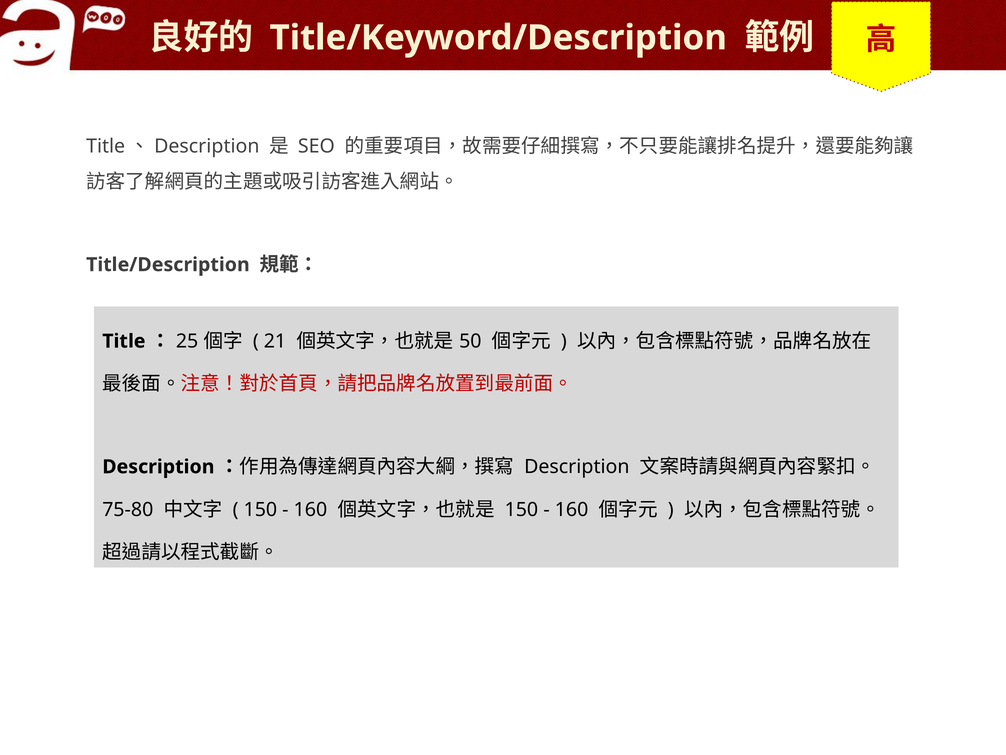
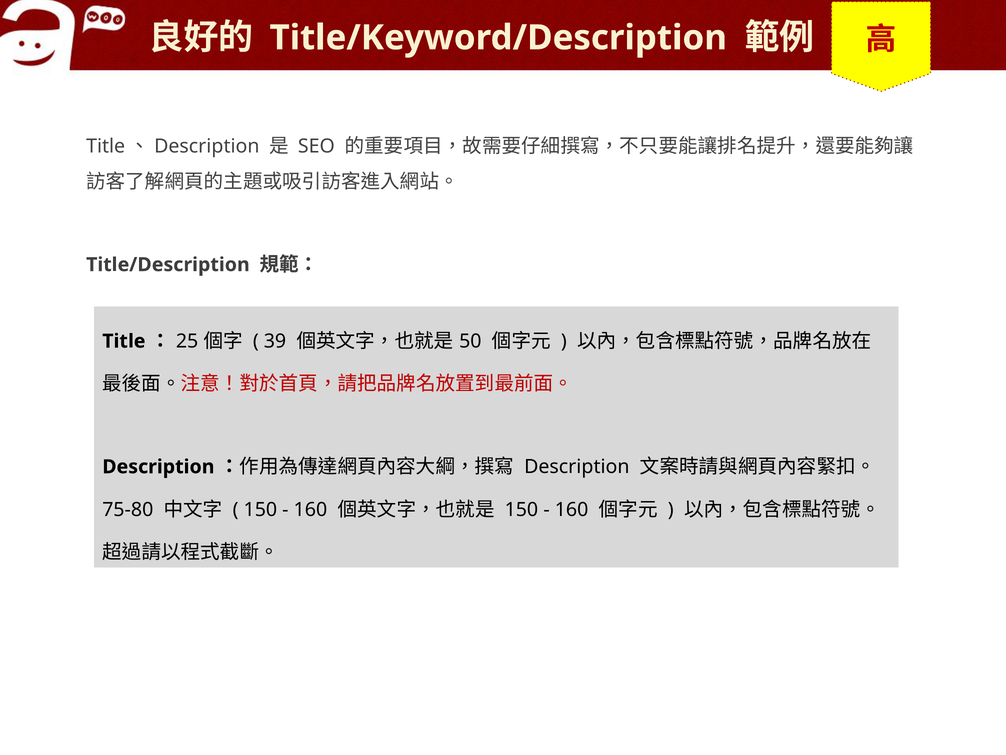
21: 21 -> 39 (275, 341)
